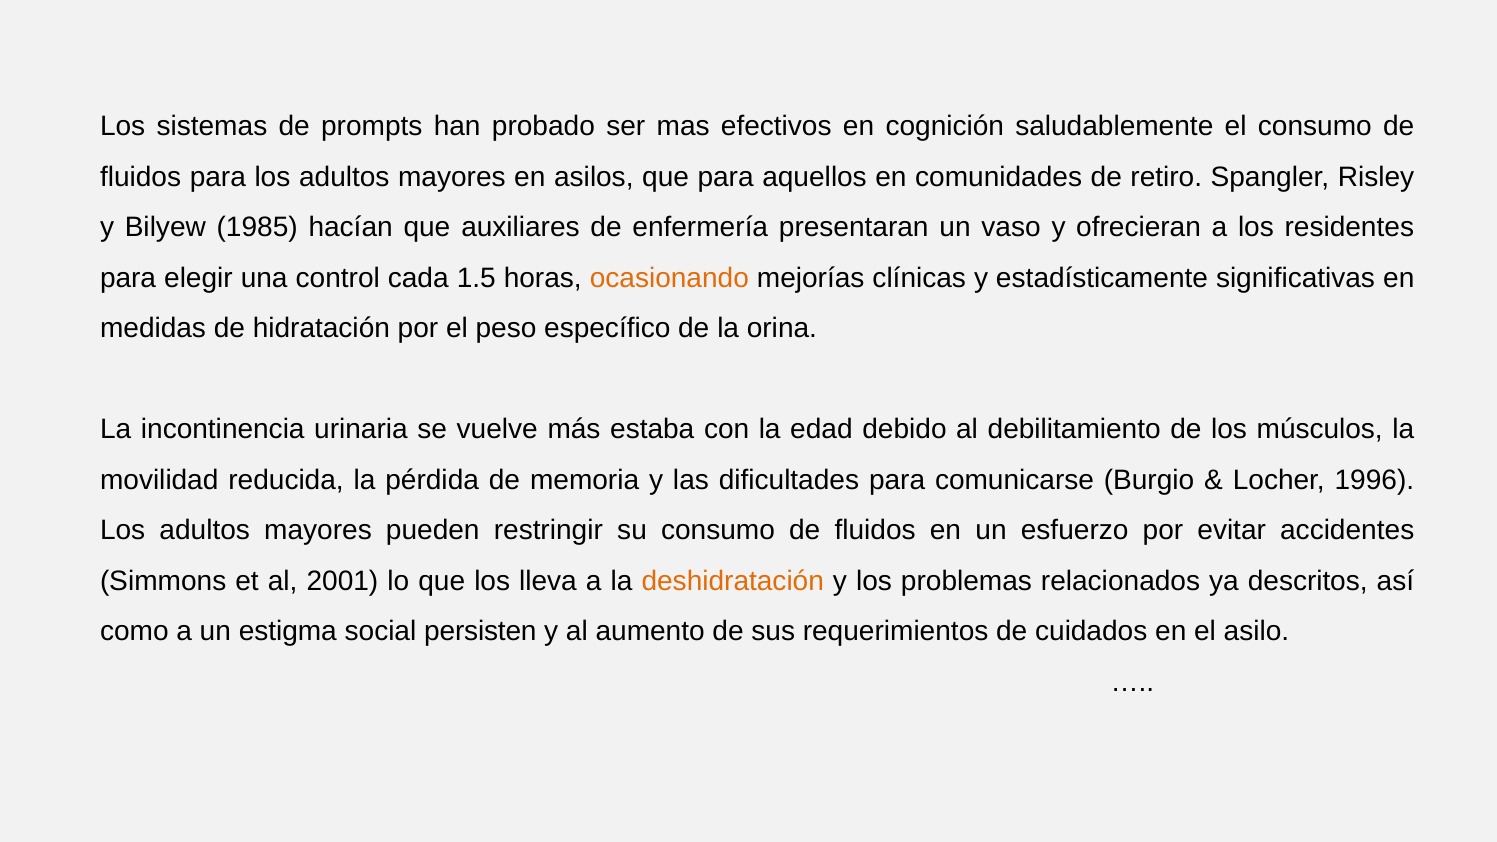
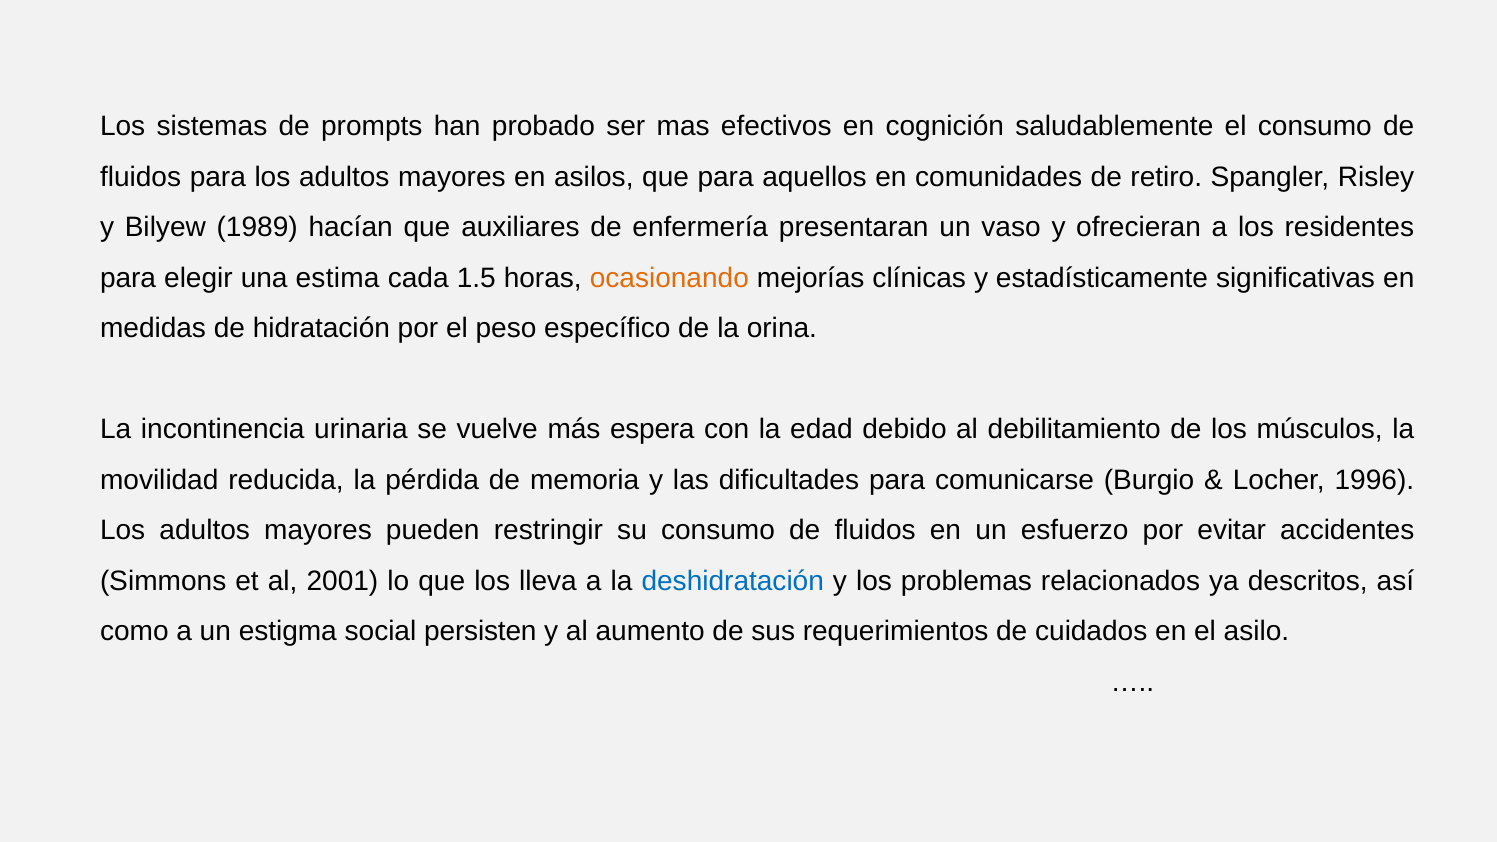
1985: 1985 -> 1989 (257, 227)
control: control -> estima (338, 278)
estaba: estaba -> espera (652, 429)
deshidratación colour: orange -> blue (733, 581)
